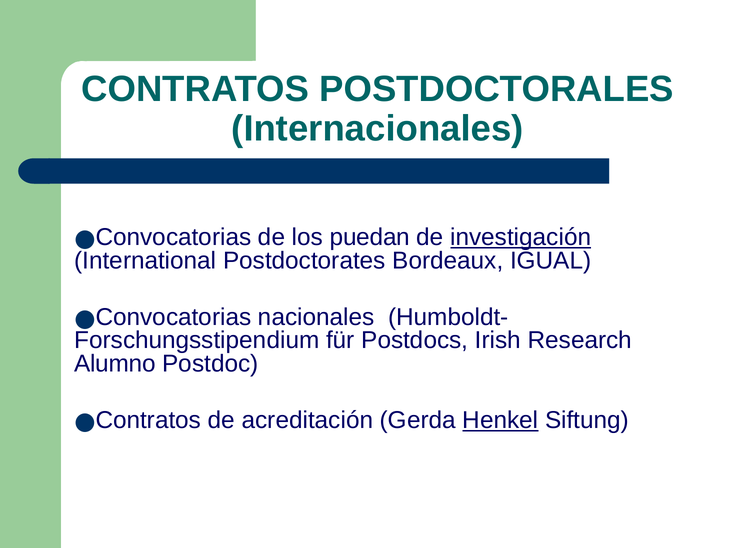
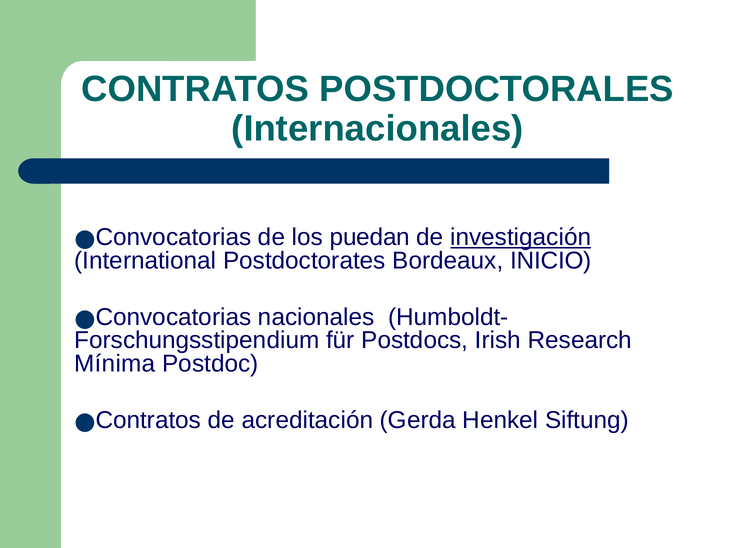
IGUAL: IGUAL -> INICIO (551, 261)
Alumno: Alumno -> Mínima (115, 364)
Henkel underline: present -> none (500, 420)
